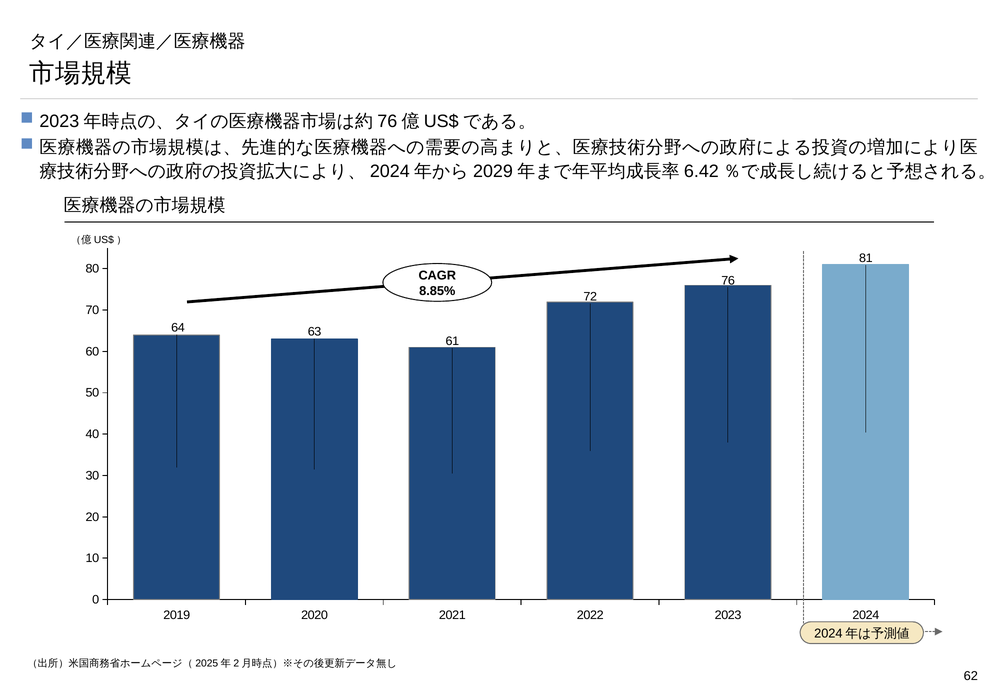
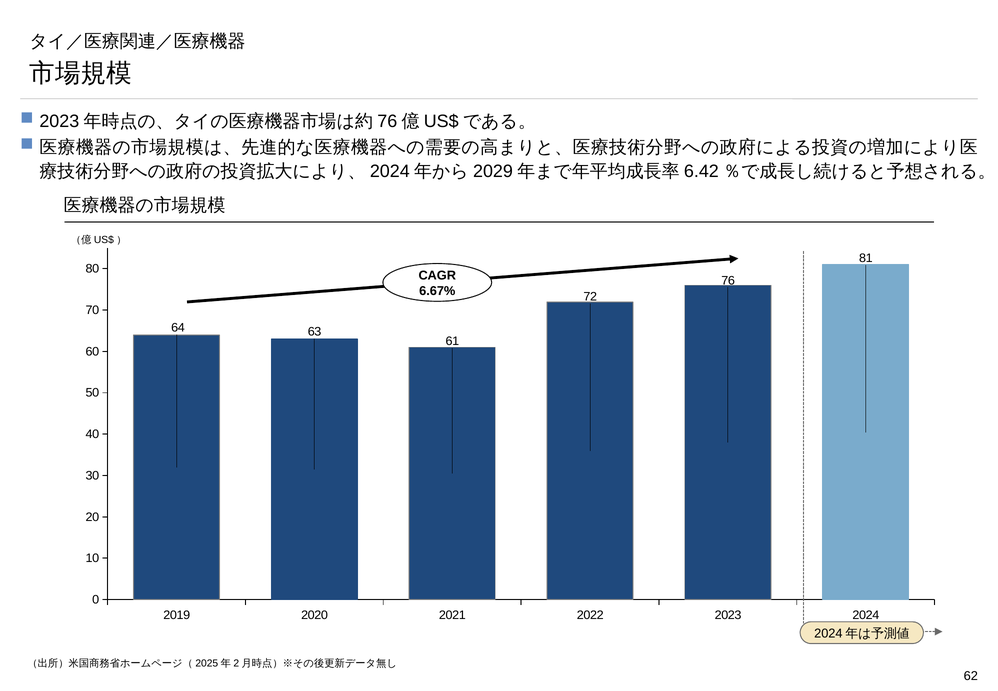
8.85%: 8.85% -> 6.67% (437, 291)
